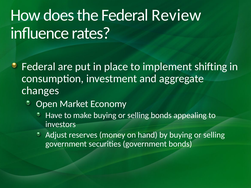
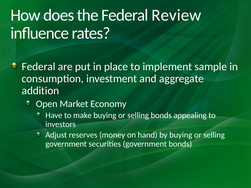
shifting: shifting -> sample (211, 67)
changes: changes -> addition (40, 91)
